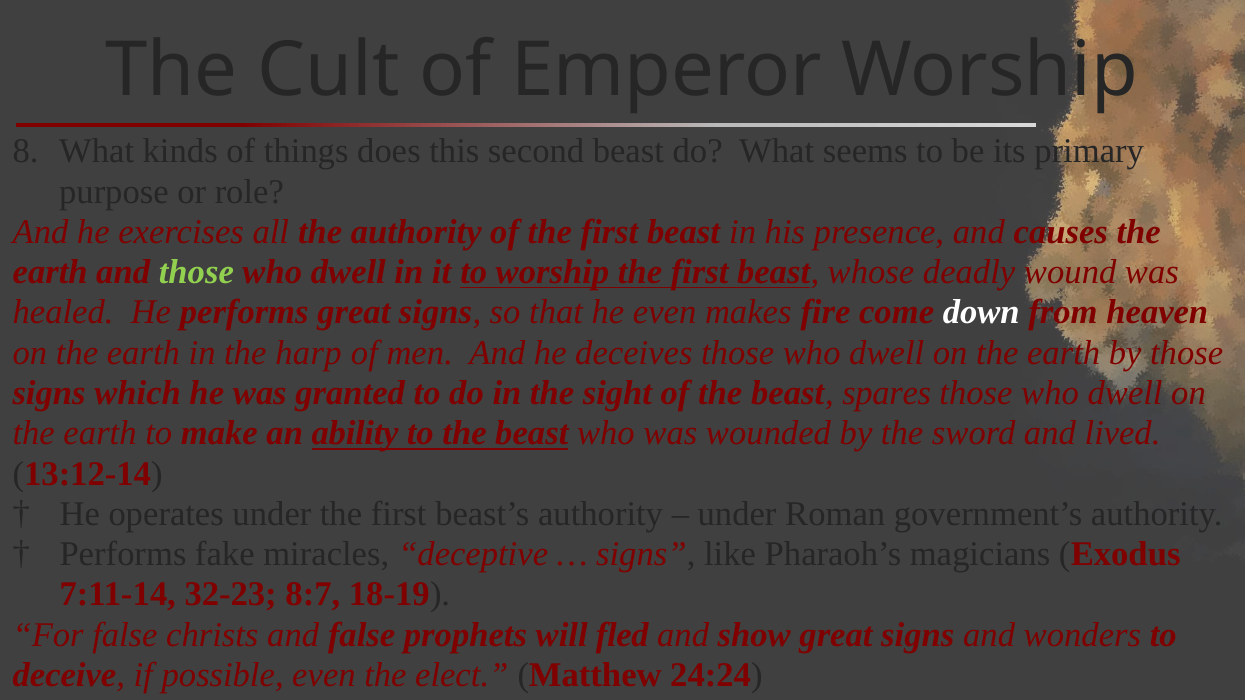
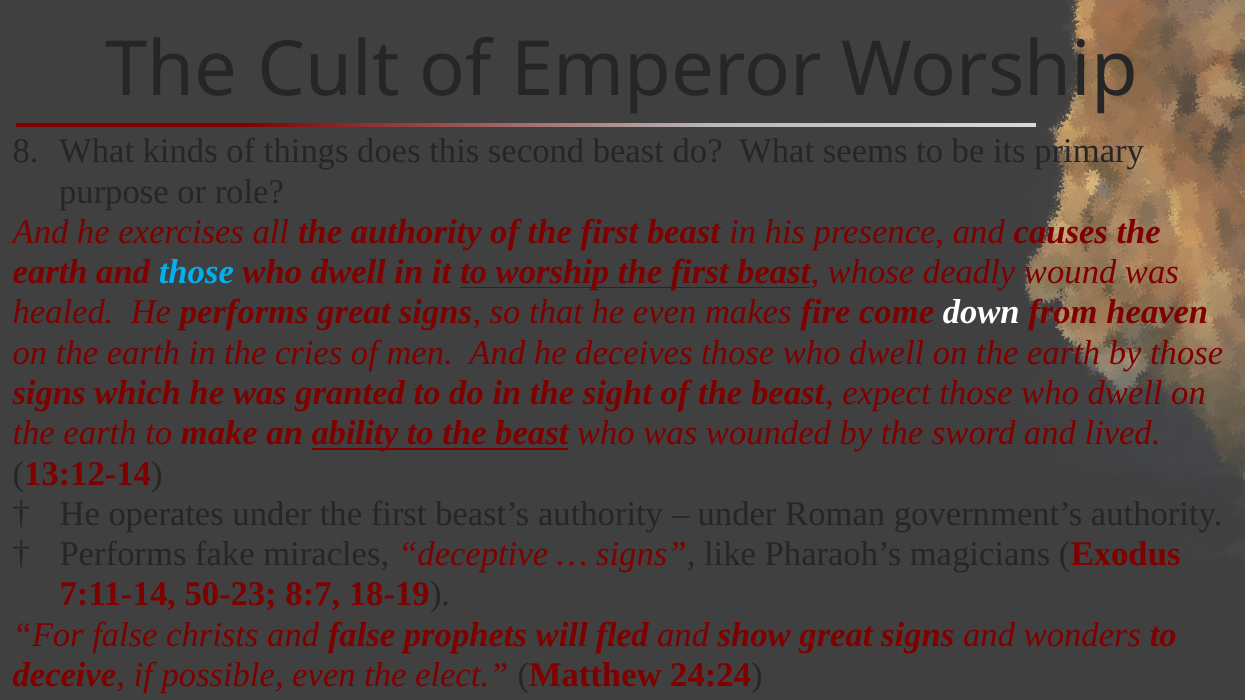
those colour: light green -> light blue (196, 272)
harp: harp -> cries (309, 353)
spares: spares -> expect (886, 393)
32-23: 32-23 -> 50-23 (231, 595)
